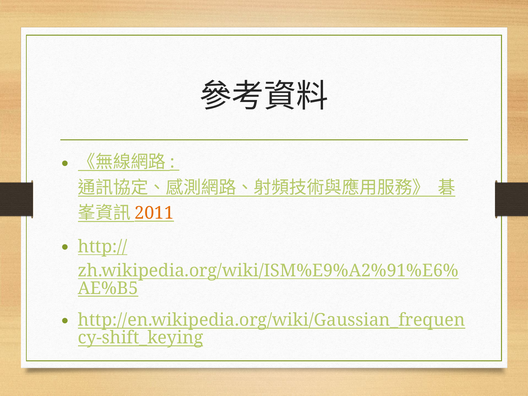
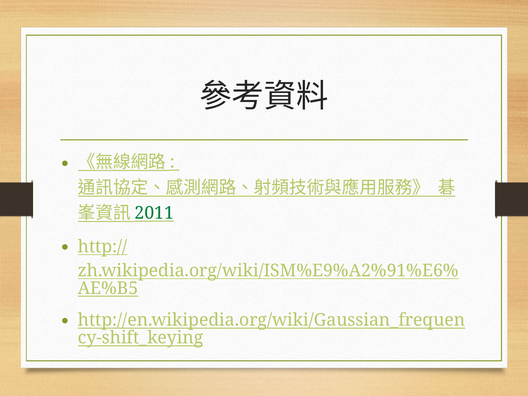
2011 colour: orange -> green (154, 213)
